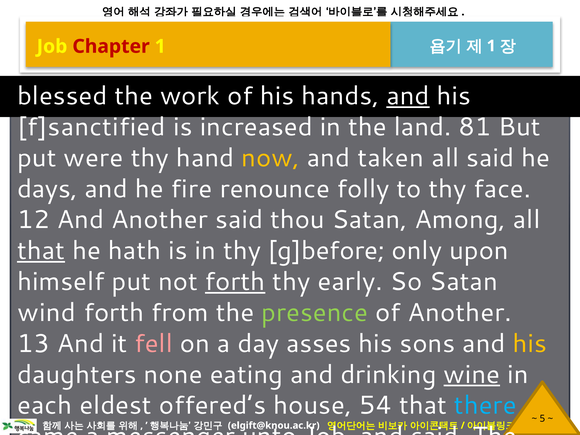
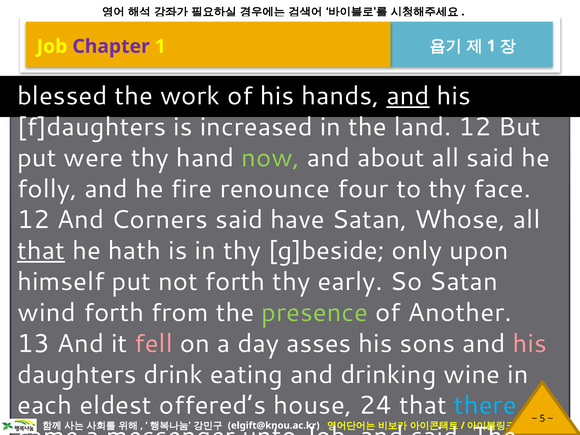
Chapter colour: red -> purple (111, 46)
f]sanctified: f]sanctified -> f]daughters (92, 127)
land 81: 81 -> 12 (475, 127)
now colour: yellow -> light green (270, 158)
taken: taken -> about (391, 158)
days: days -> folly (47, 189)
folly: folly -> four (363, 189)
And Another: Another -> Corners (159, 220)
thou: thou -> have (297, 220)
Among: Among -> Whose (460, 220)
g]before: g]before -> g]beside (326, 251)
forth underline: present -> none (235, 282)
his colour: yellow -> pink (530, 344)
none: none -> drink (173, 374)
wine underline: present -> none (472, 374)
54: 54 -> 24 (376, 405)
